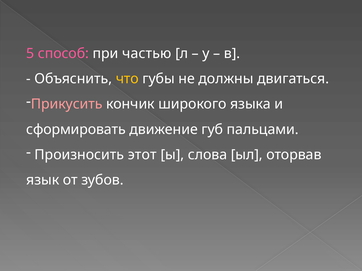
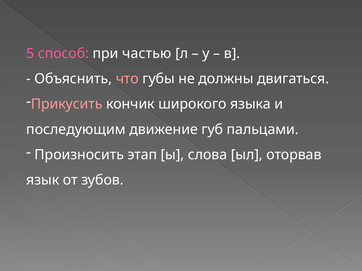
что colour: yellow -> pink (127, 79)
сформировать: сформировать -> последующим (76, 130)
этот: этот -> этап (142, 155)
